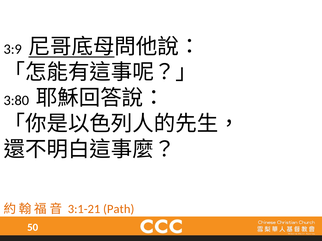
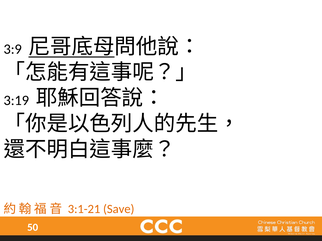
3:80: 3:80 -> 3:19 (16, 101)
Path: Path -> Save (119, 209)
